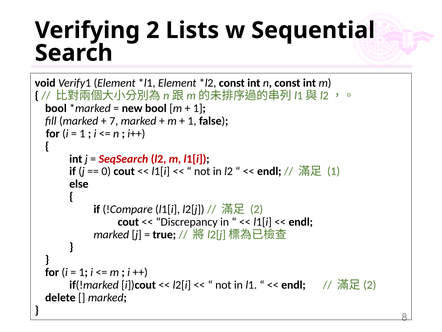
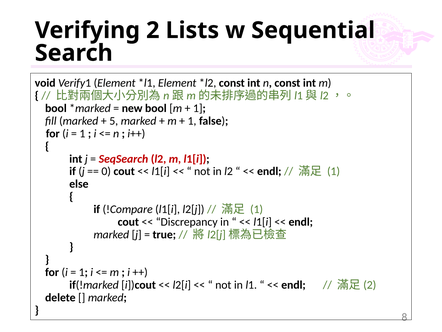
7: 7 -> 5 (114, 121)
2: 2 -> 1 (257, 209)
